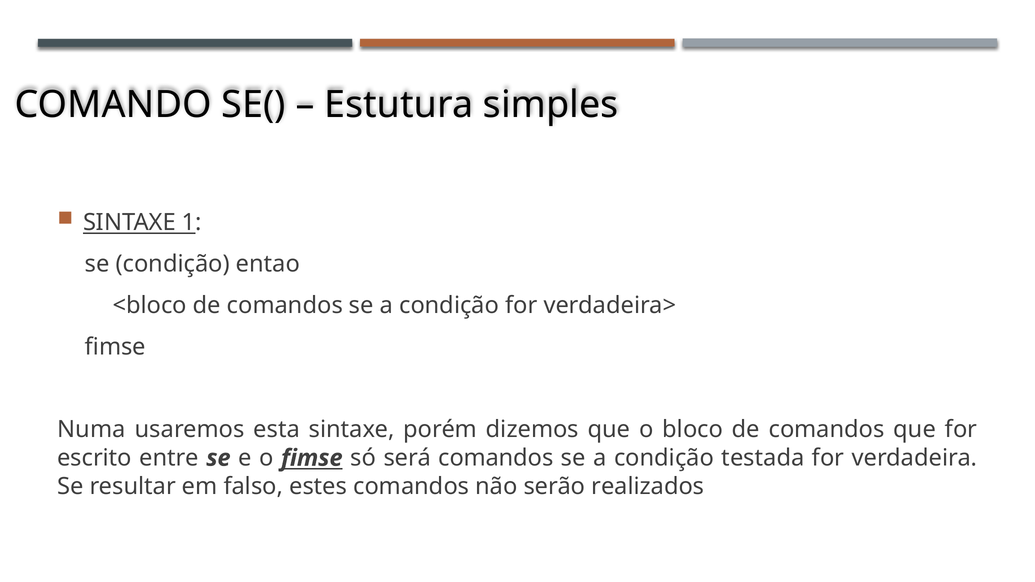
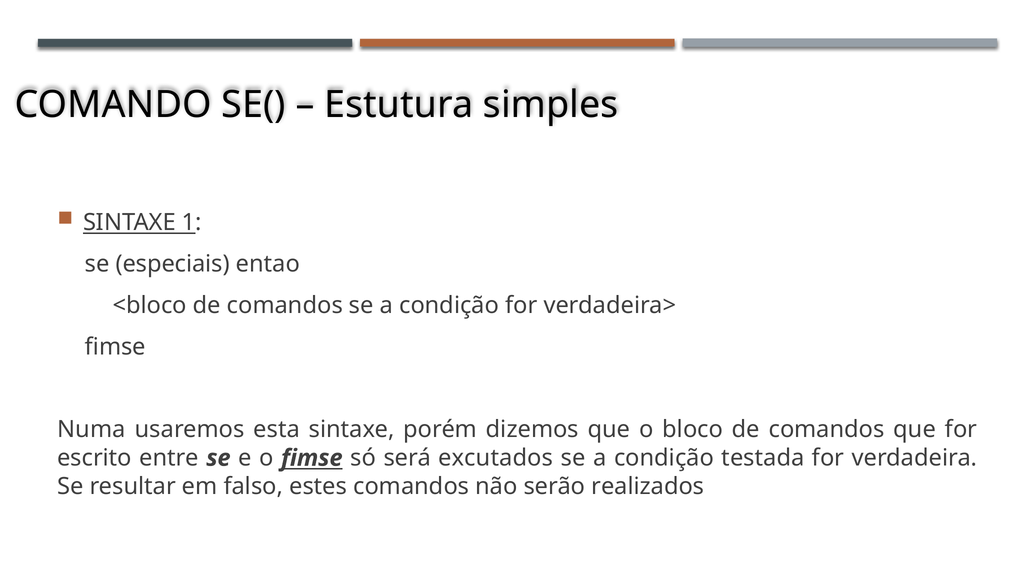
se condição: condição -> especiais (173, 264)
será comandos: comandos -> excutados (496, 458)
